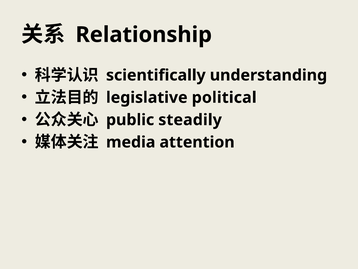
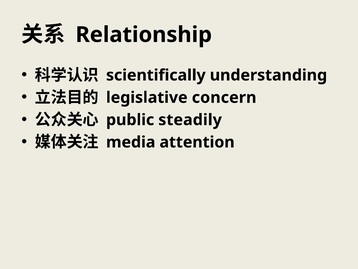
political: political -> concern (224, 97)
